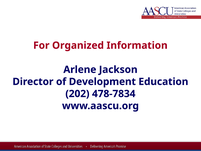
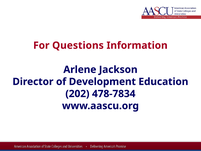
Organized: Organized -> Questions (78, 45)
